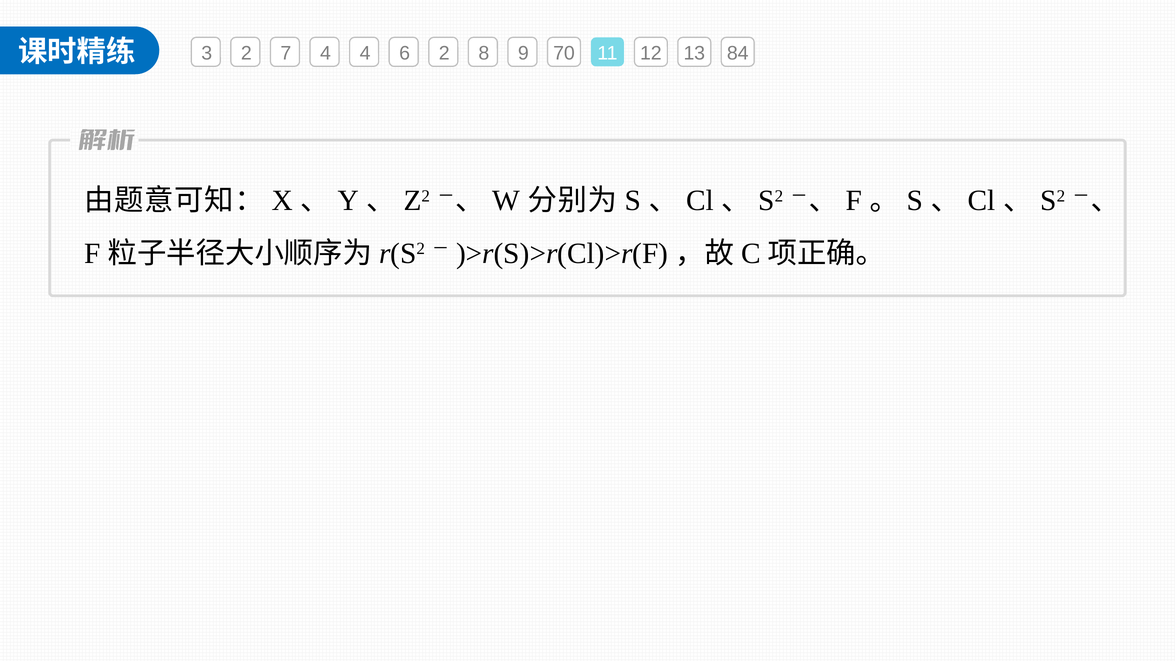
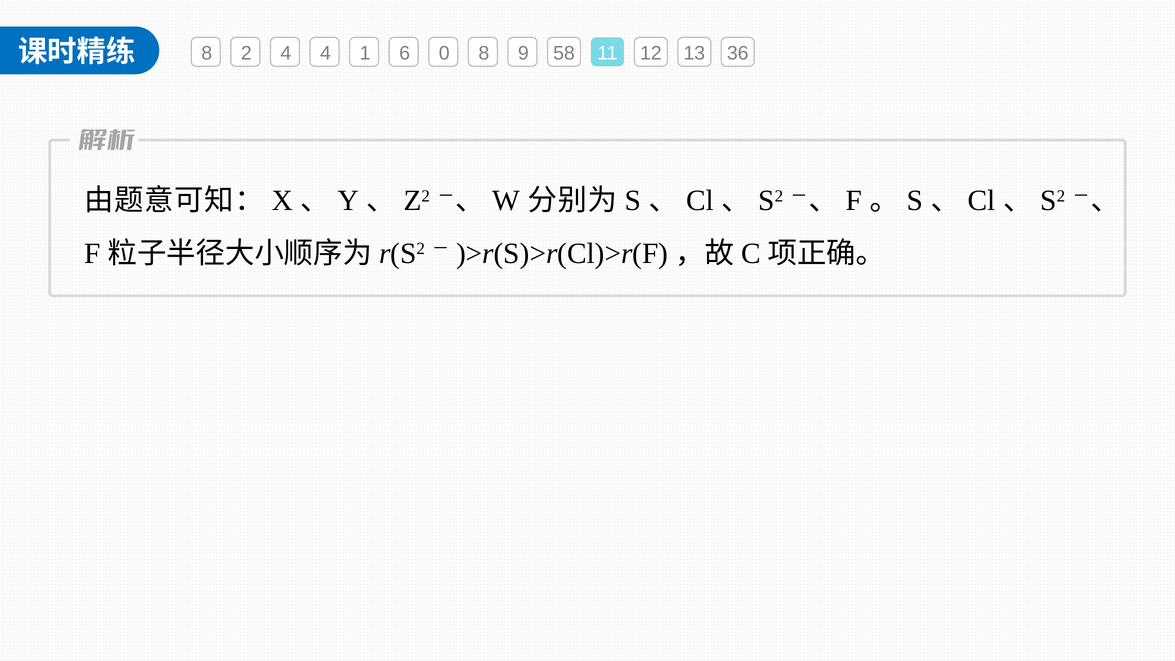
3: 3 -> 8 (207, 53)
2 7: 7 -> 4 (286, 53)
4 4: 4 -> 1 (365, 53)
6 2: 2 -> 0 (444, 53)
70: 70 -> 58 (564, 53)
84: 84 -> 36 (738, 53)
